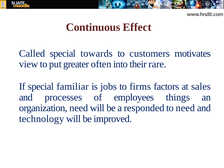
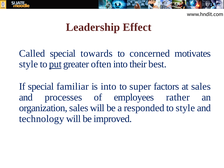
Continuous: Continuous -> Leadership (93, 27)
customers: customers -> concerned (150, 53)
view: view -> style (29, 64)
put underline: none -> present (55, 64)
rare: rare -> best (158, 64)
is jobs: jobs -> into (109, 86)
firms: firms -> super (140, 86)
things: things -> rather (178, 97)
organization need: need -> sales (79, 108)
to need: need -> style (185, 108)
